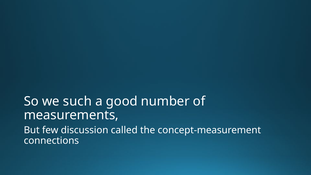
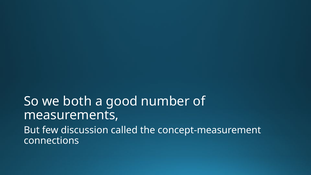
such: such -> both (77, 101)
